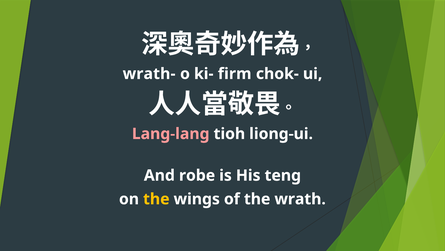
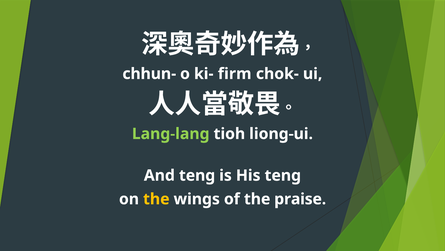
wrath-: wrath- -> chhun- (149, 74)
Lang-lang colour: pink -> light green (171, 133)
And robe: robe -> teng (197, 175)
wrath: wrath -> praise (300, 199)
